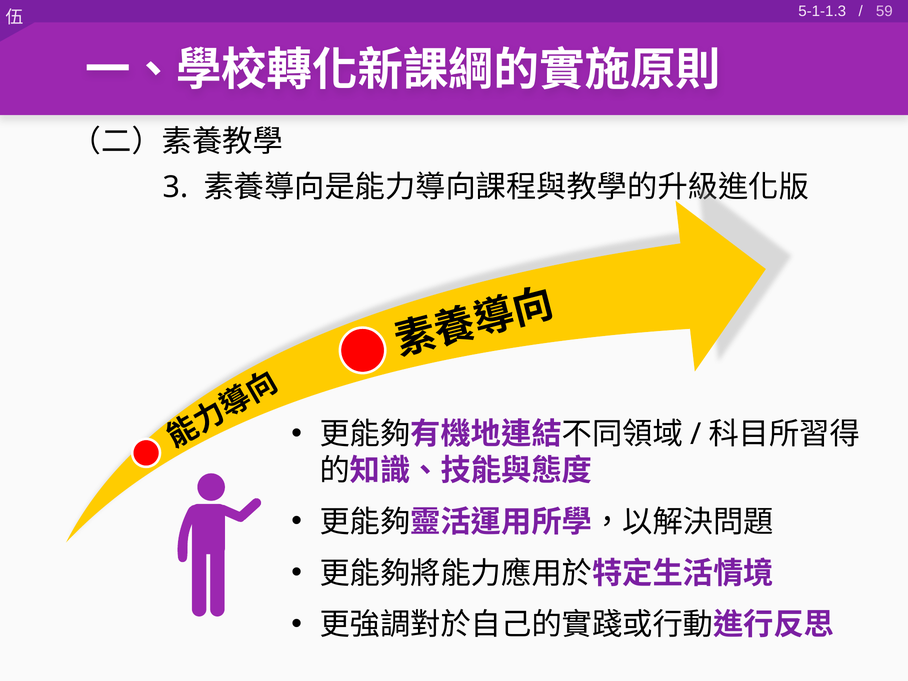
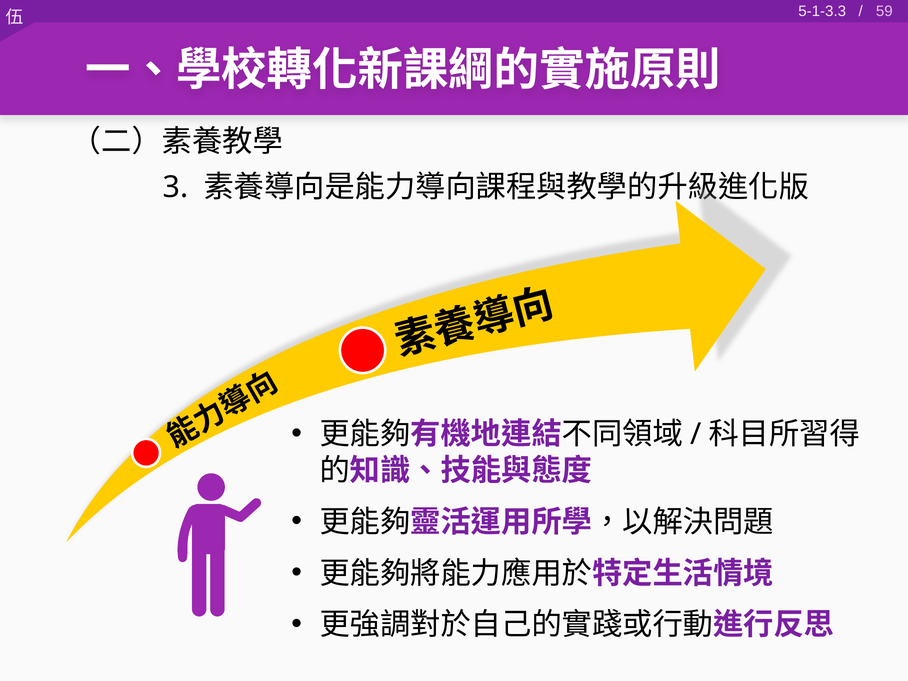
5-1-1.3: 5-1-1.3 -> 5-1-3.3 (822, 11)
